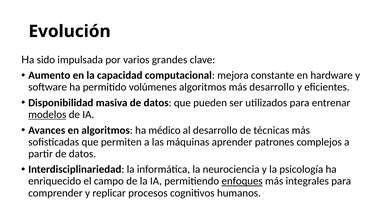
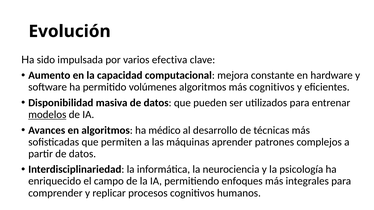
grandes: grandes -> efectiva (170, 60)
más desarrollo: desarrollo -> cognitivos (272, 87)
enfoques underline: present -> none (242, 181)
